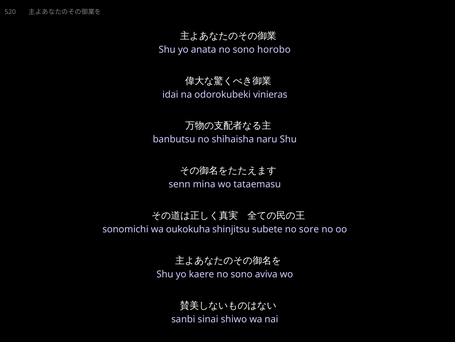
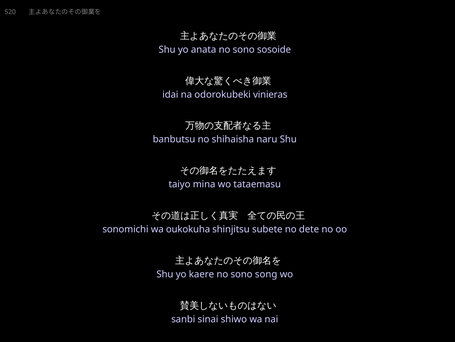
horobo: horobo -> sosoide (274, 49)
senn: senn -> taiyo (180, 184)
sore: sore -> dete (309, 229)
aviva: aviva -> song (266, 274)
